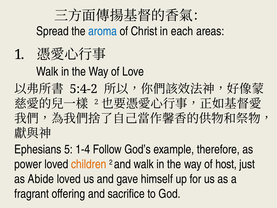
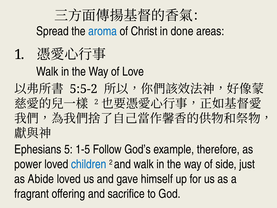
each: each -> done (182, 31)
5:4-2: 5:4-2 -> 5:5-2 (84, 89)
1-4: 1-4 -> 1-5 (83, 149)
children colour: orange -> blue (89, 164)
host: host -> side (226, 164)
